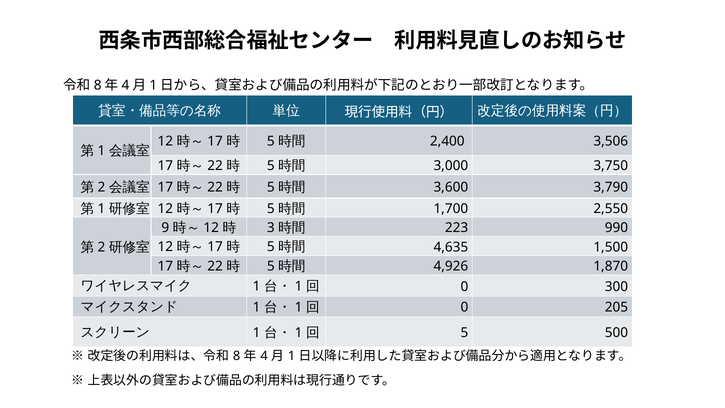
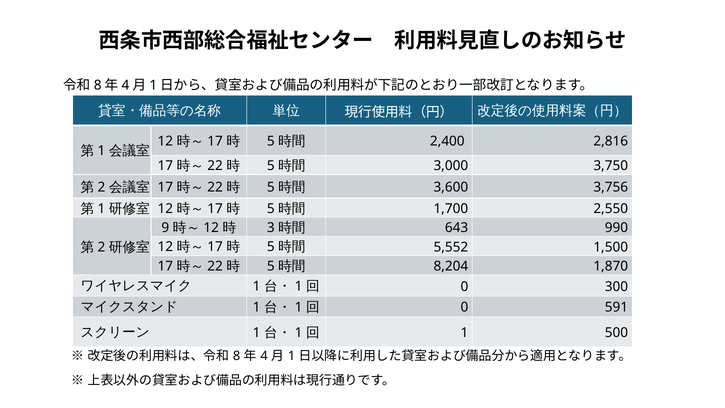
3,506: 3,506 -> 2,816 (611, 141)
3,790: 3,790 -> 3,756 (611, 187)
223: 223 -> 643 (457, 228)
4,635: 4,635 -> 5,552 (451, 247)
4,926: 4,926 -> 8,204 (451, 266)
205: 205 -> 591 (616, 307)
5: 5 -> 1 (464, 333)
